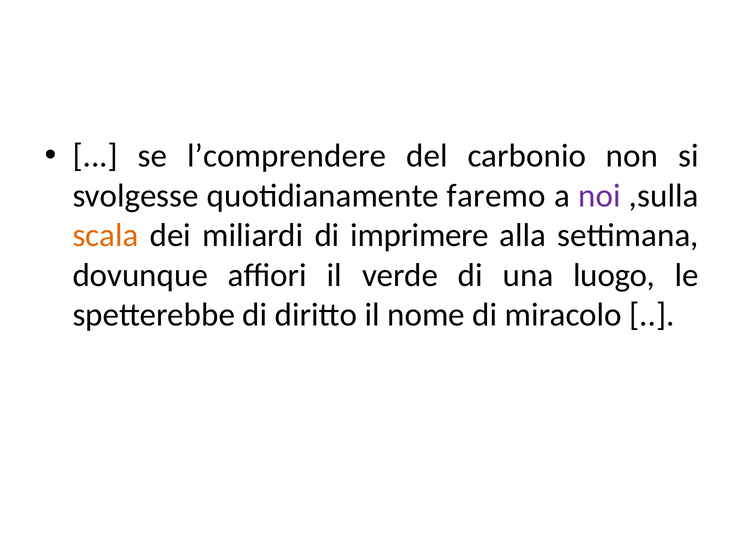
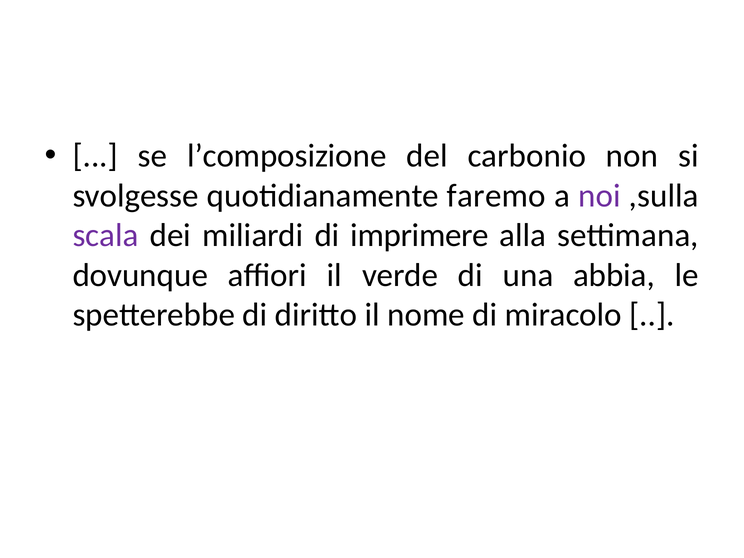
l’comprendere: l’comprendere -> l’composizione (287, 156)
scala colour: orange -> purple (106, 235)
luogo: luogo -> abbia (614, 275)
